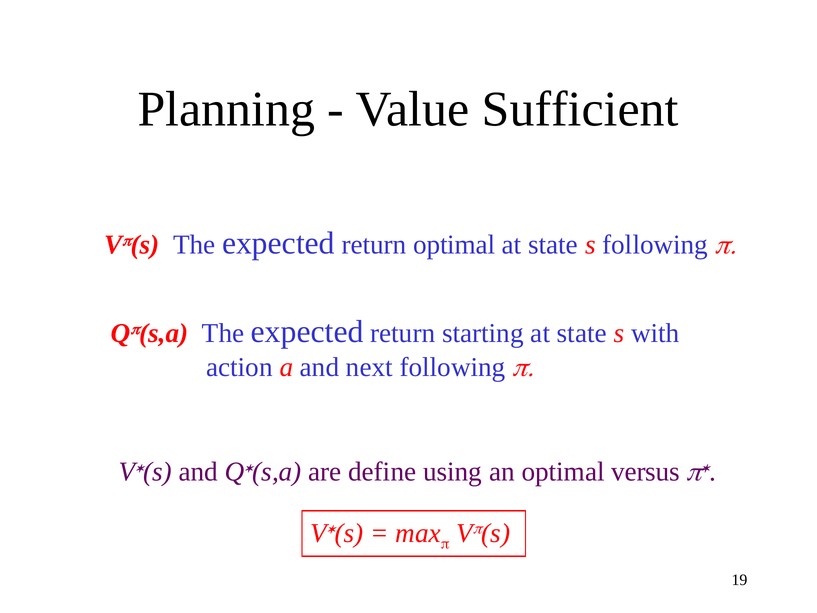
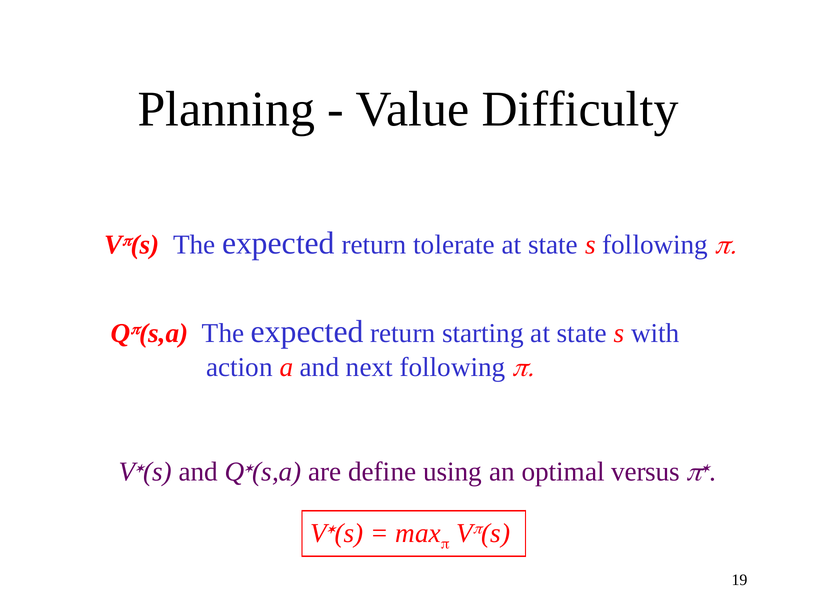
Sufficient: Sufficient -> Difficulty (580, 109)
return optimal: optimal -> tolerate (454, 245)
